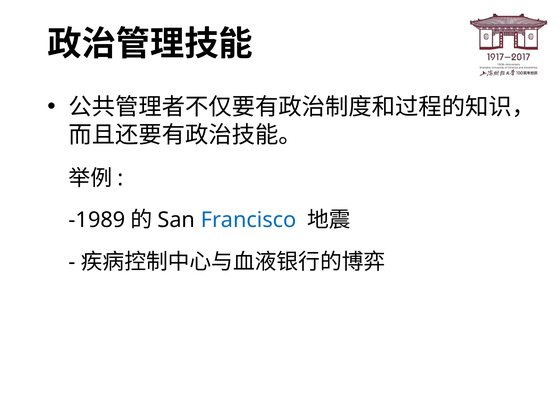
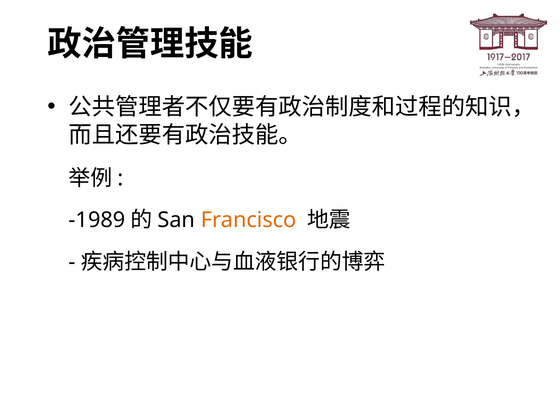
Francisco colour: blue -> orange (249, 220)
